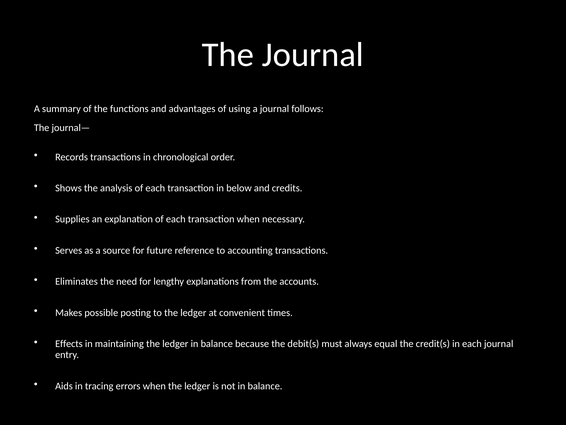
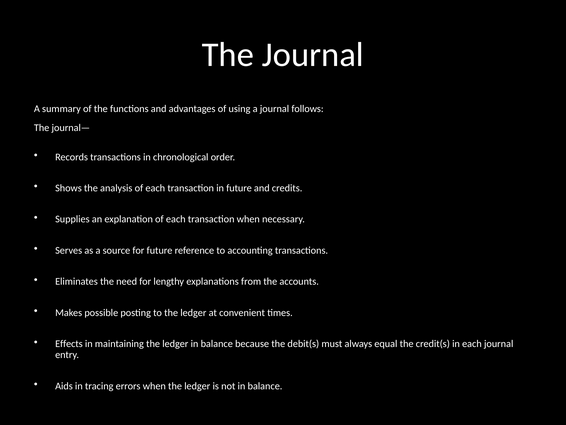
in below: below -> future (239, 188)
